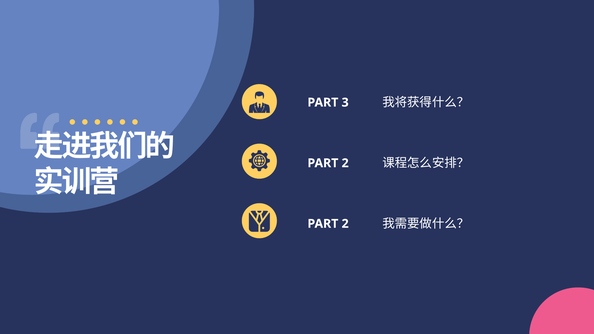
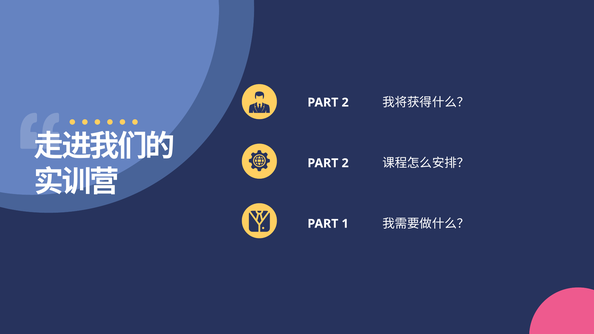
3: 3 -> 2 (345, 103)
2: 2 -> 1 (345, 224)
